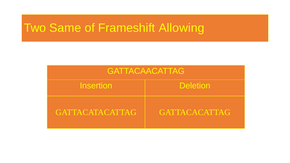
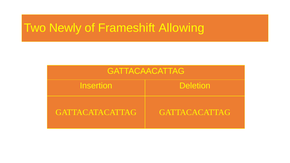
Same: Same -> Newly (65, 28)
